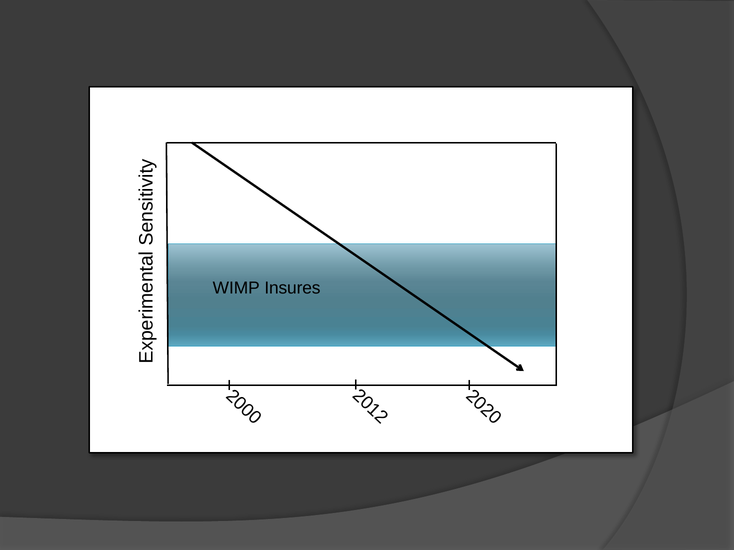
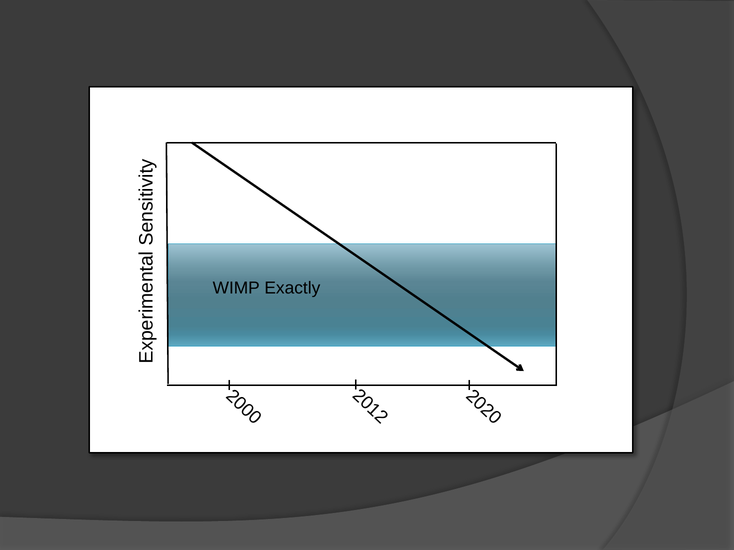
Insures: Insures -> Exactly (292, 288)
